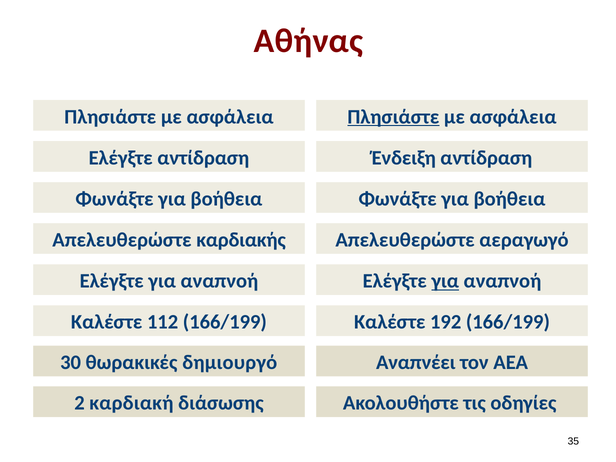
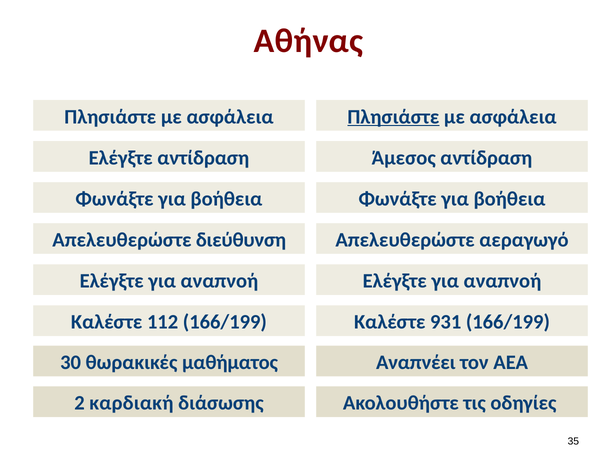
Ένδειξη: Ένδειξη -> Άμεσος (404, 158)
καρδιακής: καρδιακής -> διεύθυνση (241, 240)
για underline: present -> none (445, 281)
192: 192 -> 931 (446, 322)
δημιουργό: δημιουργό -> μαθήματος (230, 362)
